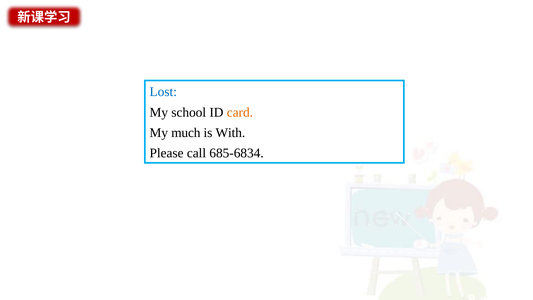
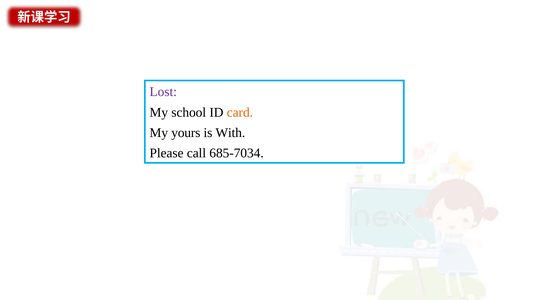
Lost colour: blue -> purple (163, 92)
much: much -> yours (186, 133)
685-6834: 685-6834 -> 685-7034 (237, 153)
